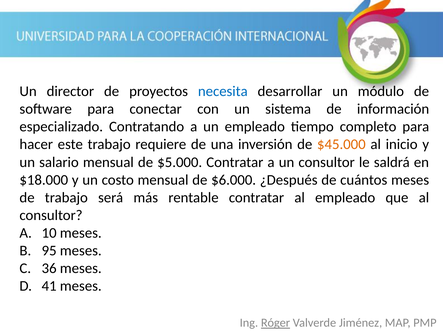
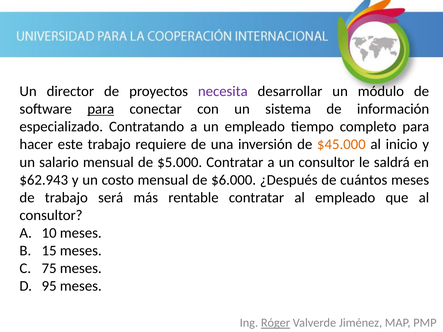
necesita colour: blue -> purple (223, 91)
para underline: none -> present (101, 109)
$18.000: $18.000 -> $62.943 (44, 180)
95: 95 -> 15 (49, 251)
36: 36 -> 75 (49, 269)
41: 41 -> 95 (49, 286)
